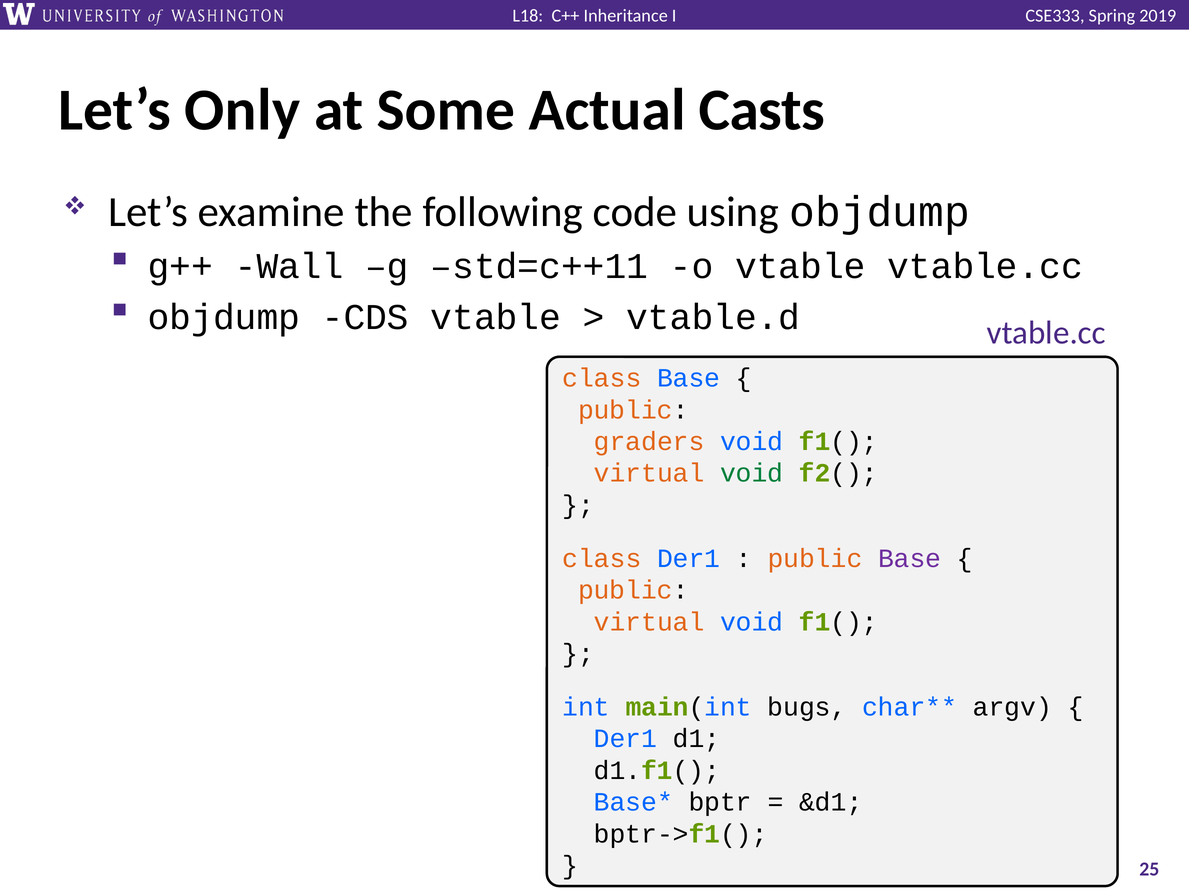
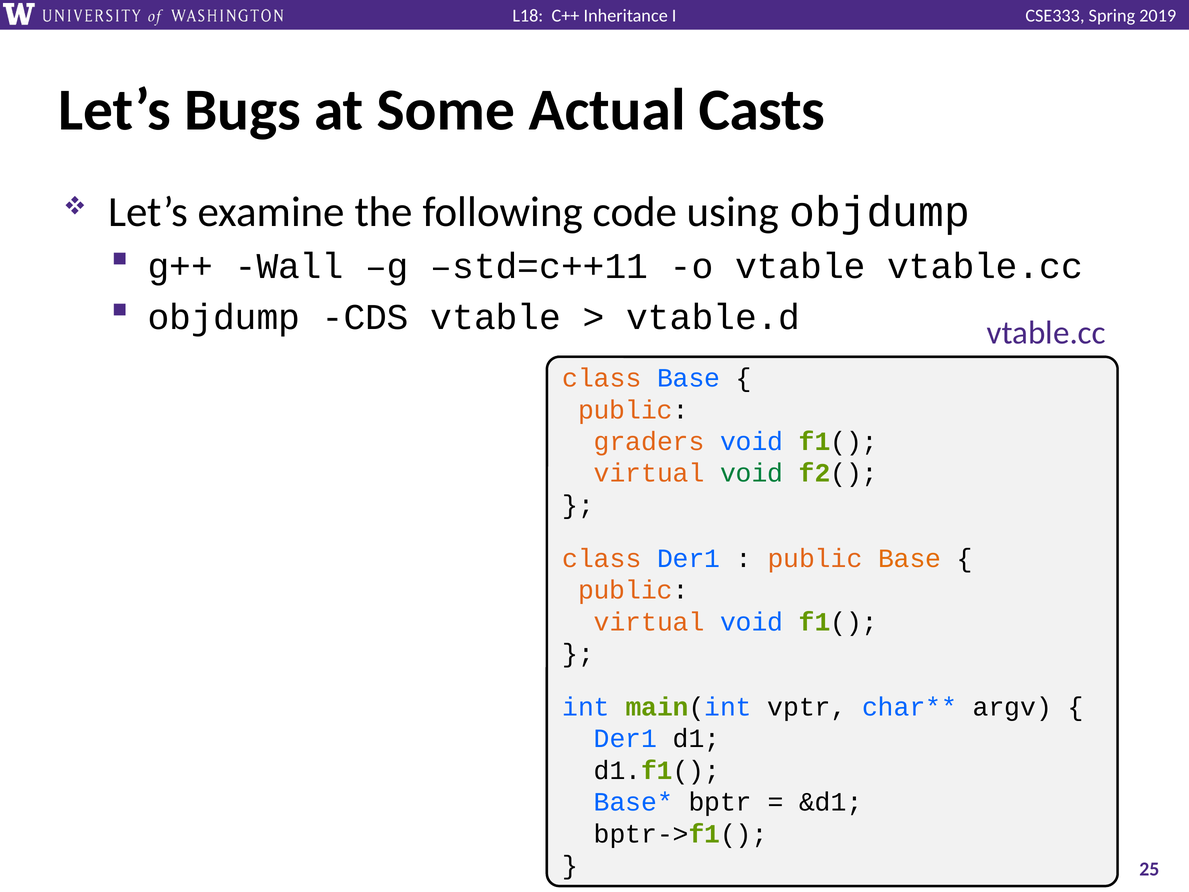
Only: Only -> Bugs (242, 110)
Base colour: purple -> orange (910, 558)
bugs: bugs -> vptr (807, 707)
